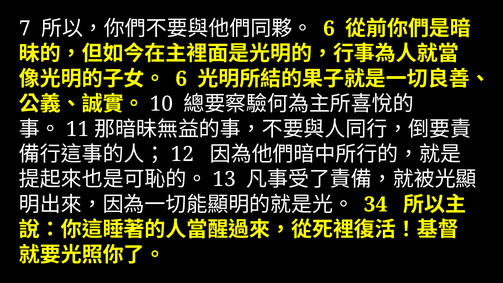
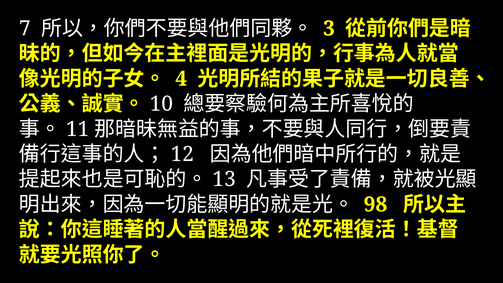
6: 6 -> 3 (329, 29)
6: 6 -> 4 (181, 79)
34: 34 -> 98 (375, 204)
